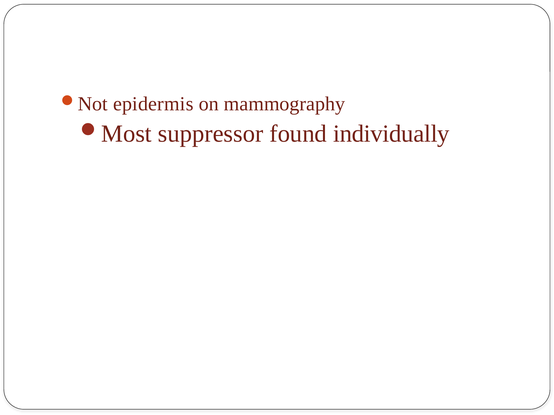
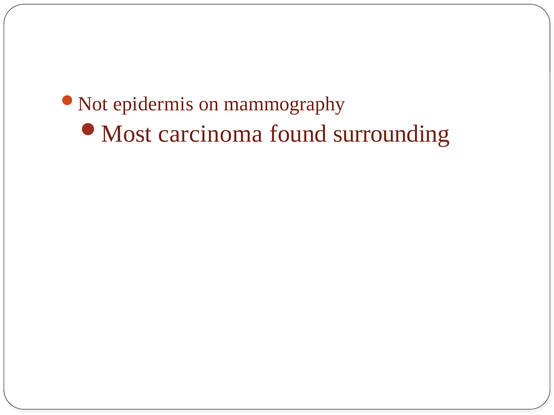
suppressor: suppressor -> carcinoma (211, 134)
individually: individually -> surrounding (391, 134)
